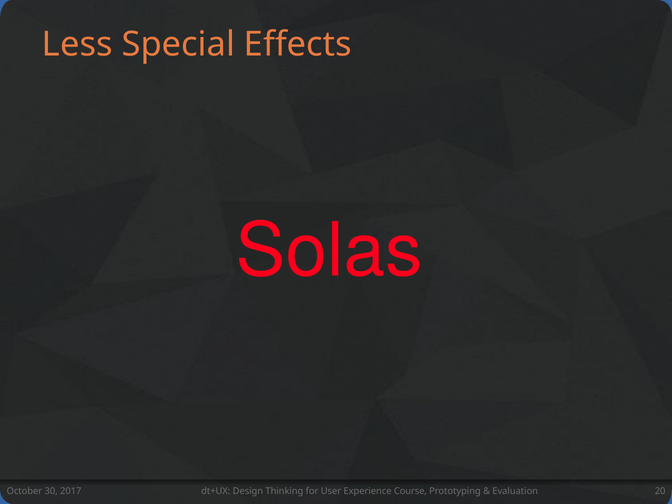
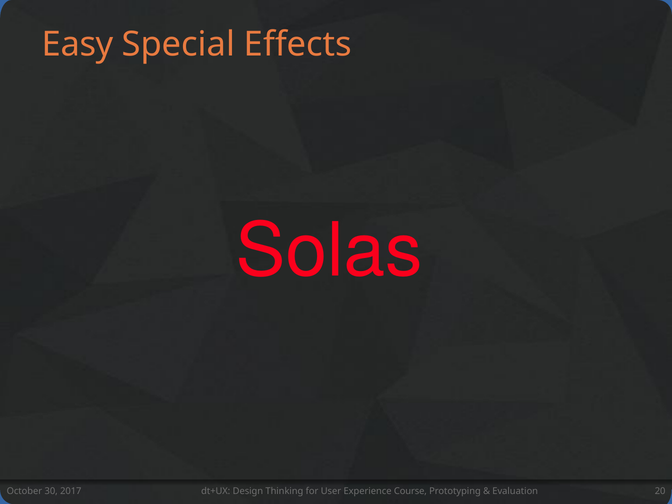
Less: Less -> Easy (78, 44)
